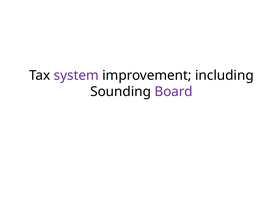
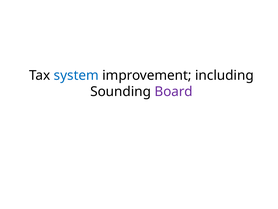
system colour: purple -> blue (76, 75)
